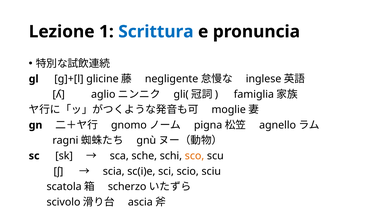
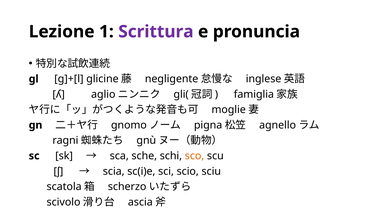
Scrittura colour: blue -> purple (156, 32)
